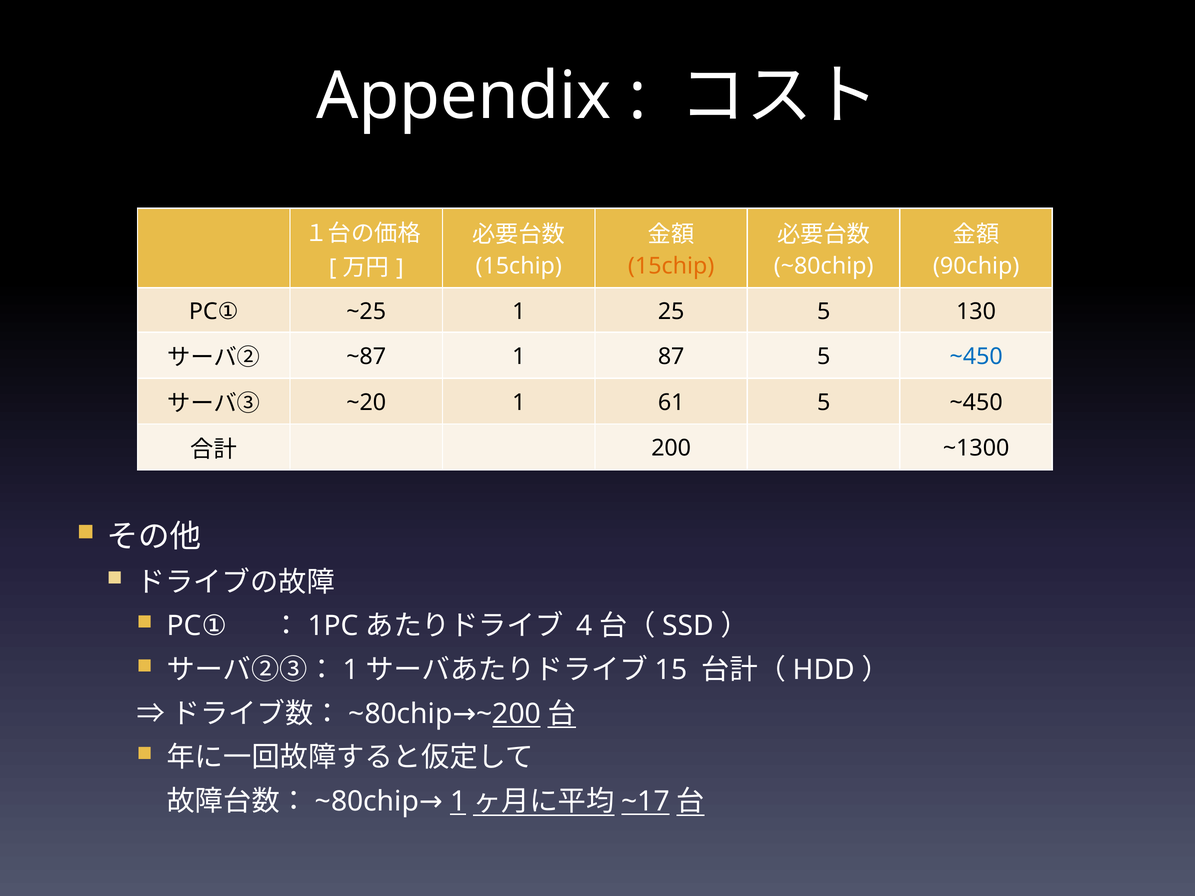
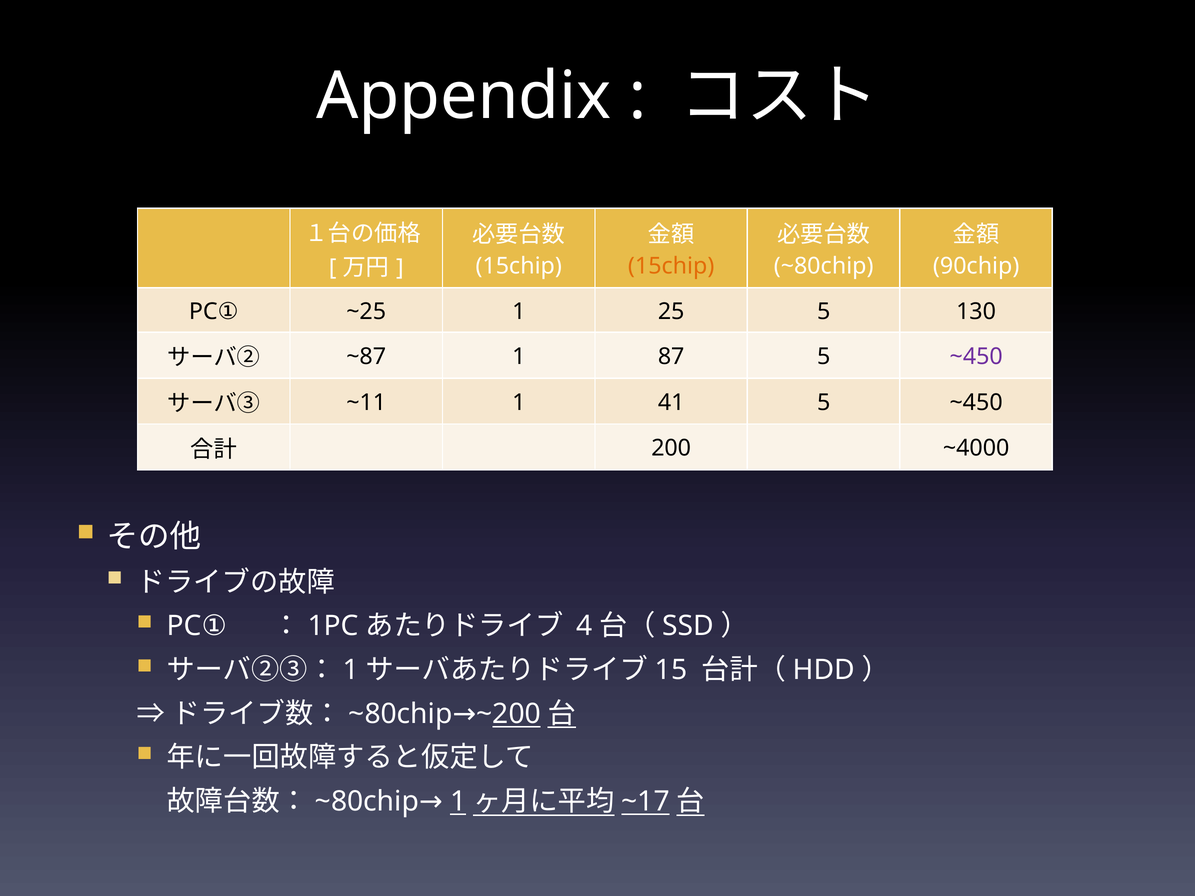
~450 colour: blue -> purple (976, 357)
~20: ~20 -> ~11 (366, 403)
61: 61 -> 41 (671, 403)
~1300: ~1300 -> ~4000 (976, 448)
